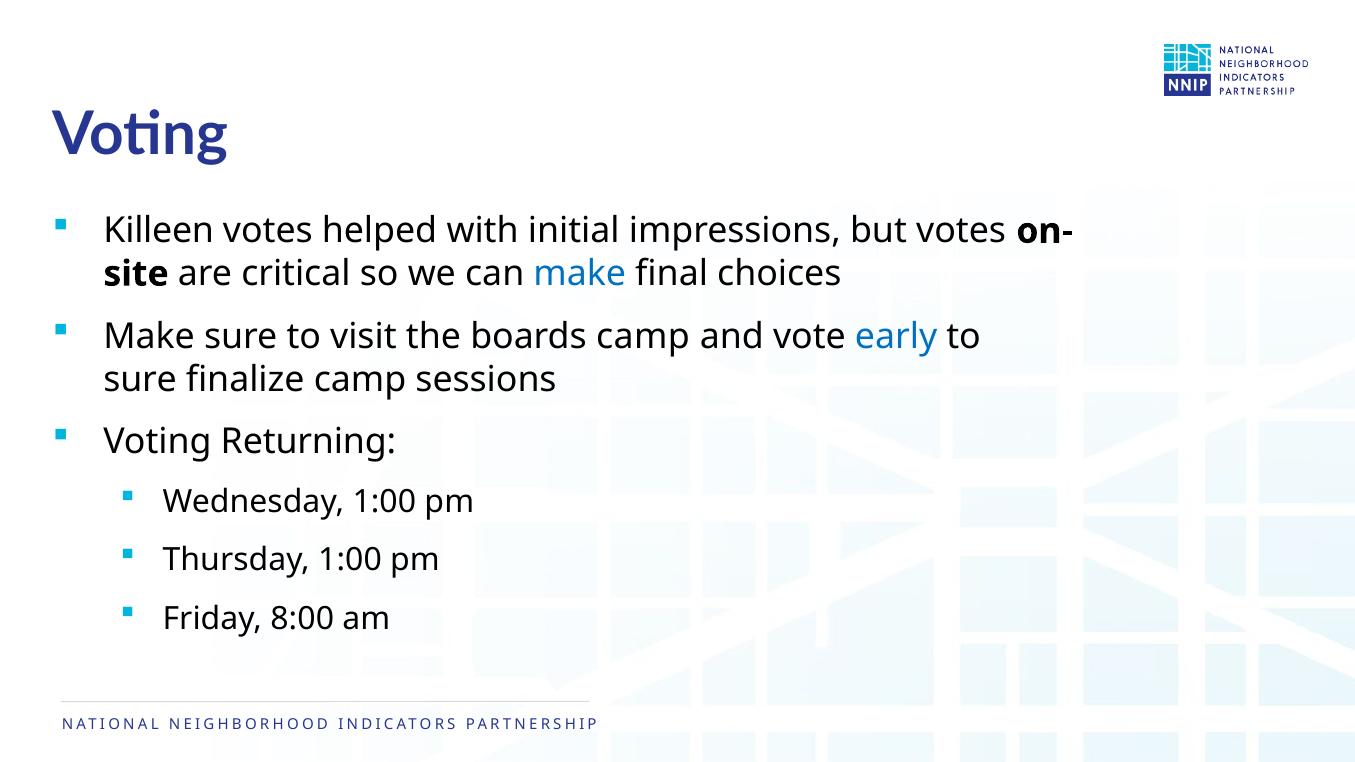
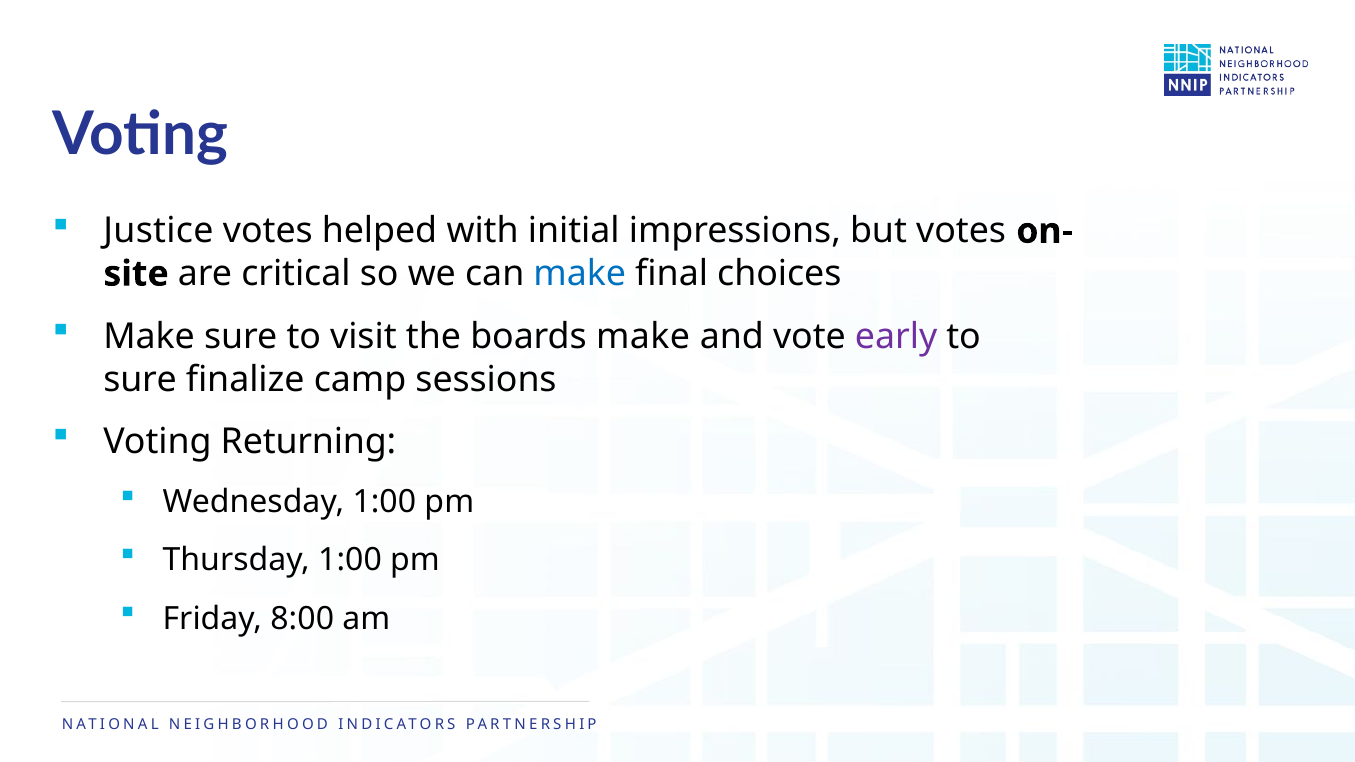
Killeen: Killeen -> Justice (158, 231)
boards camp: camp -> make (643, 337)
early colour: blue -> purple (896, 337)
